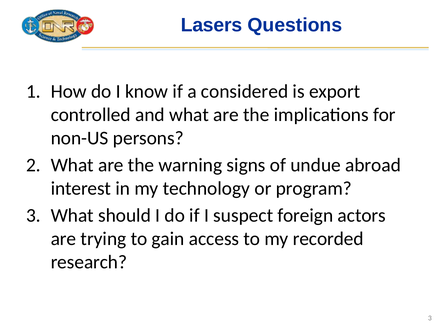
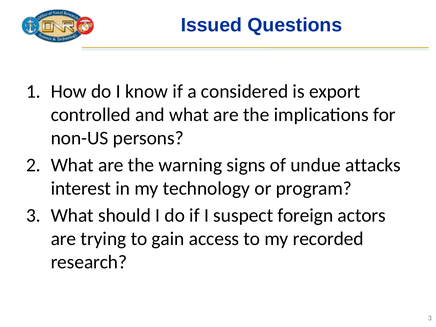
Lasers: Lasers -> Issued (211, 25)
abroad: abroad -> attacks (373, 165)
